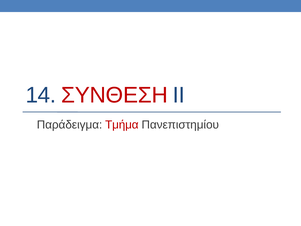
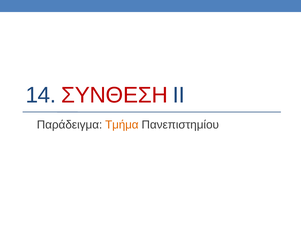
Τμήμα colour: red -> orange (122, 125)
